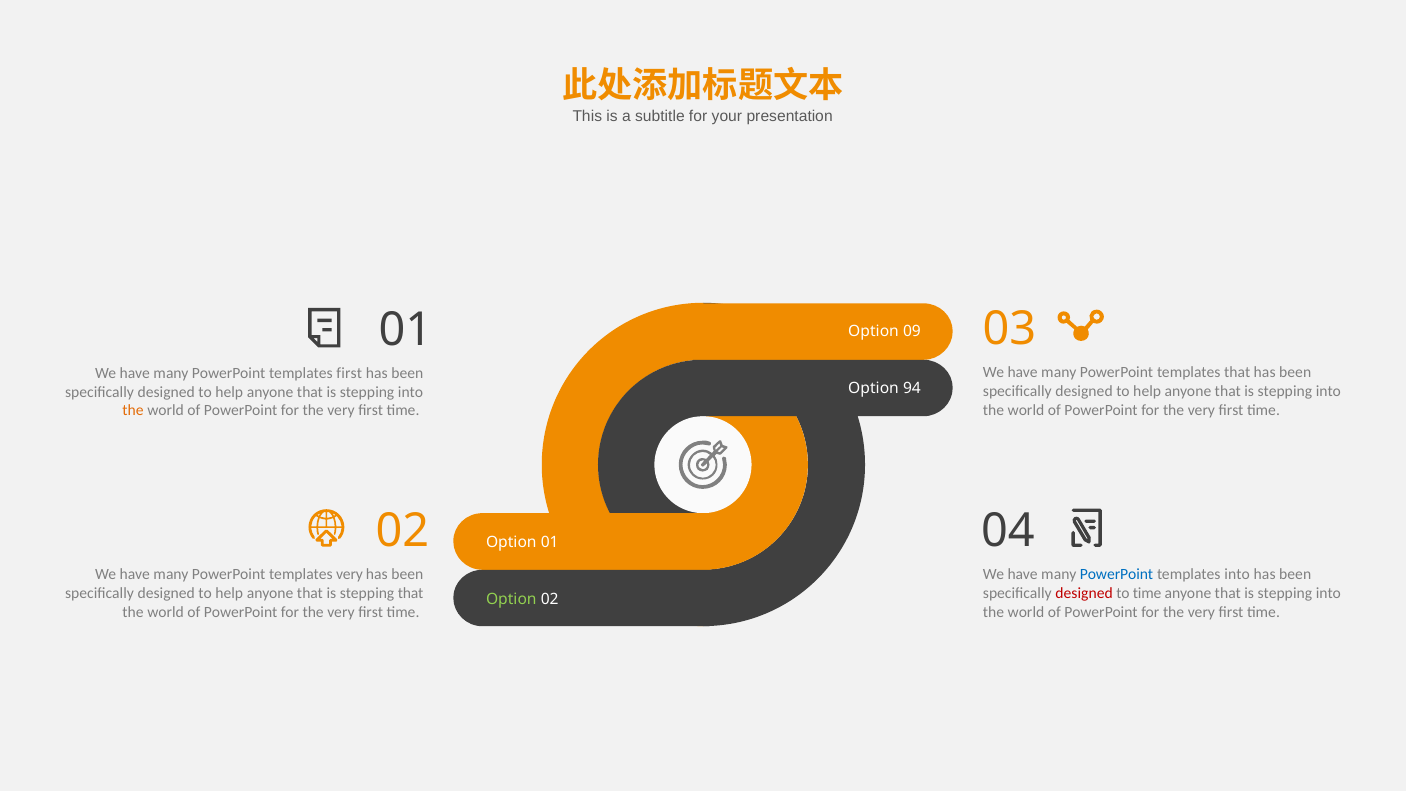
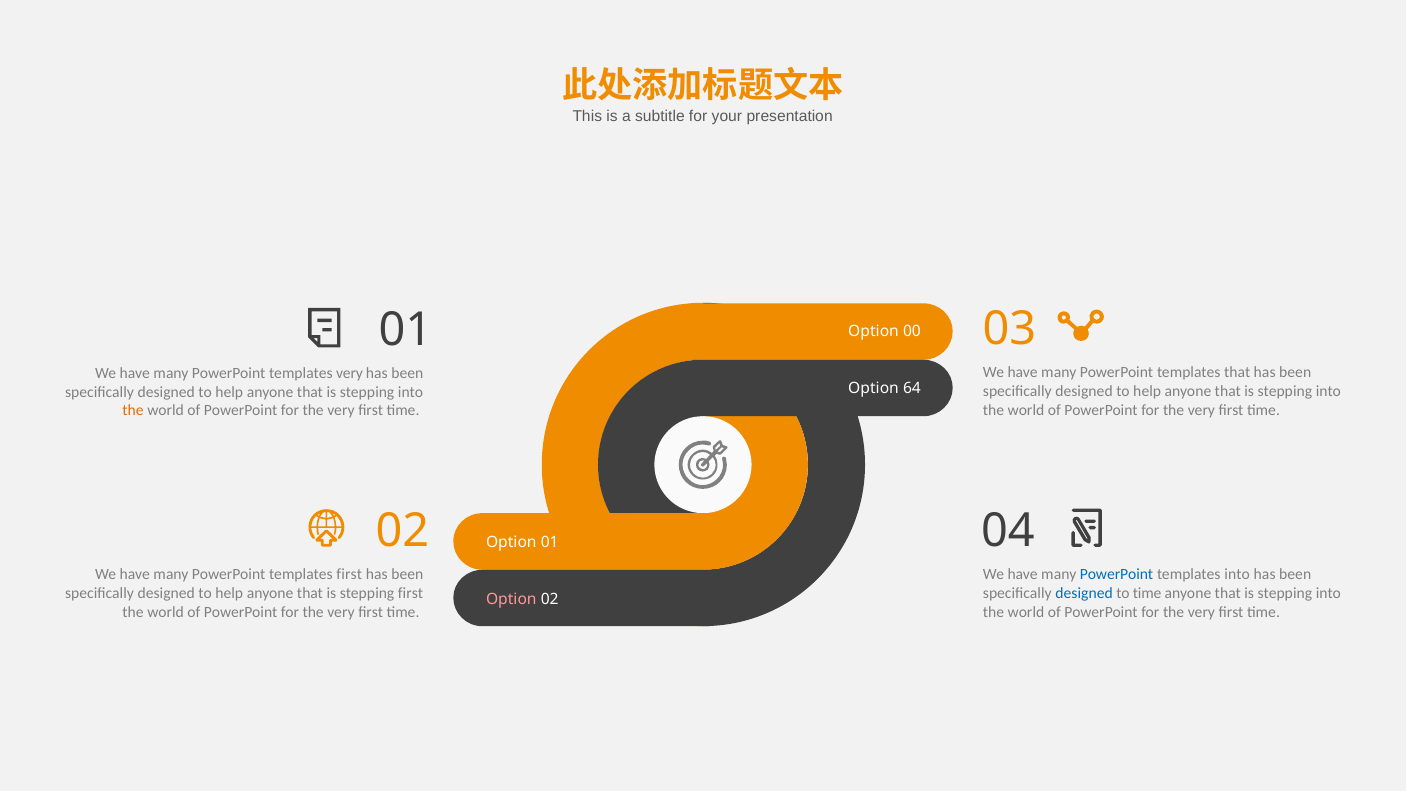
09: 09 -> 00 (912, 331)
templates first: first -> very (349, 373)
94: 94 -> 64 (912, 388)
templates very: very -> first (349, 574)
stepping that: that -> first (411, 593)
designed colour: red -> blue (1084, 593)
Option colour: light green -> pink (511, 599)
